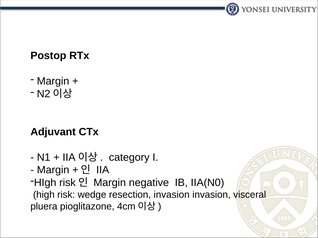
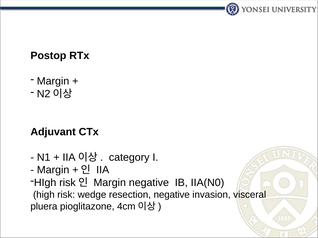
resection invasion: invasion -> negative (172, 195)
